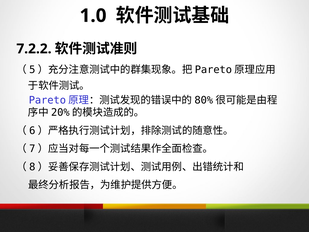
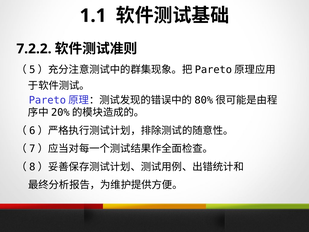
1.0: 1.0 -> 1.1 (93, 16)
